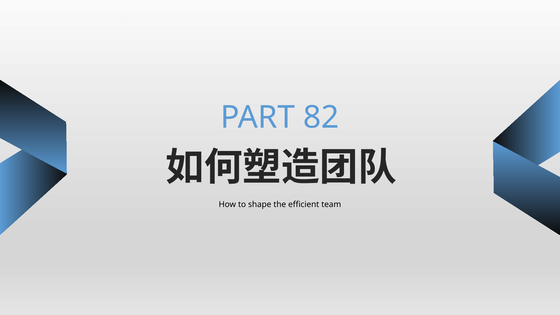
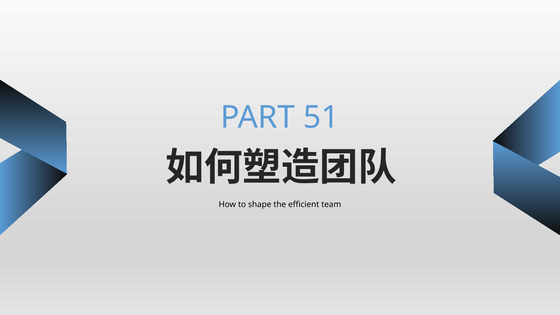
82: 82 -> 51 (321, 117)
